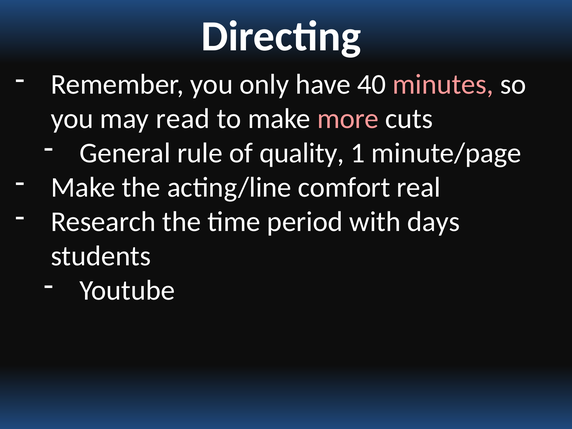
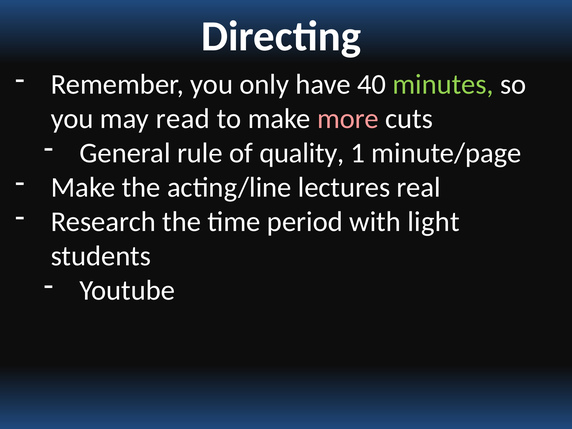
minutes colour: pink -> light green (443, 84)
comfort: comfort -> lectures (344, 187)
days: days -> light (434, 222)
